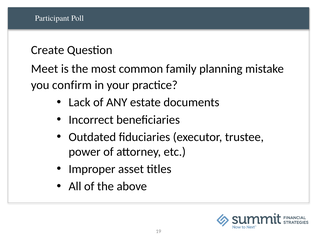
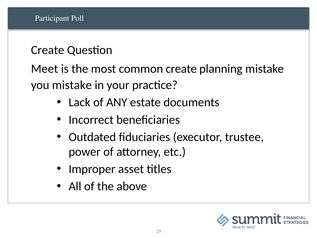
common family: family -> create (181, 69)
you confirm: confirm -> mistake (72, 85)
